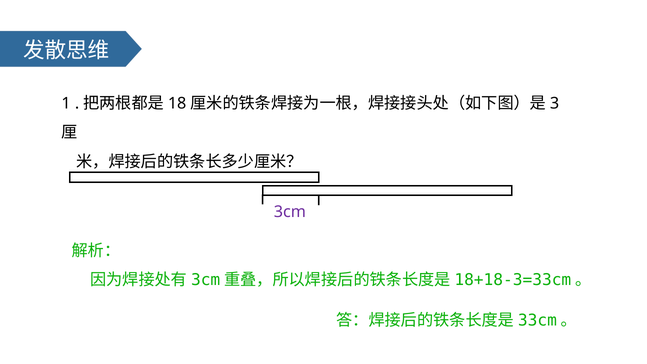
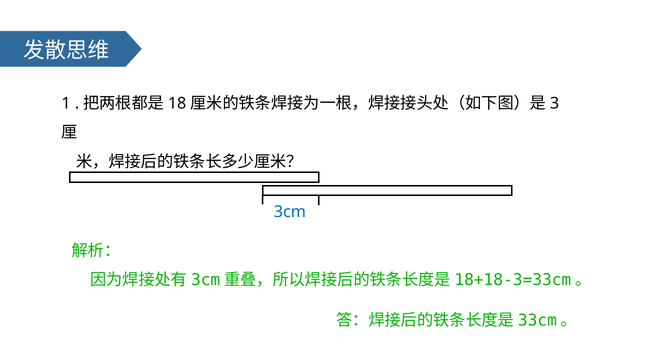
3cm colour: purple -> blue (290, 212)
